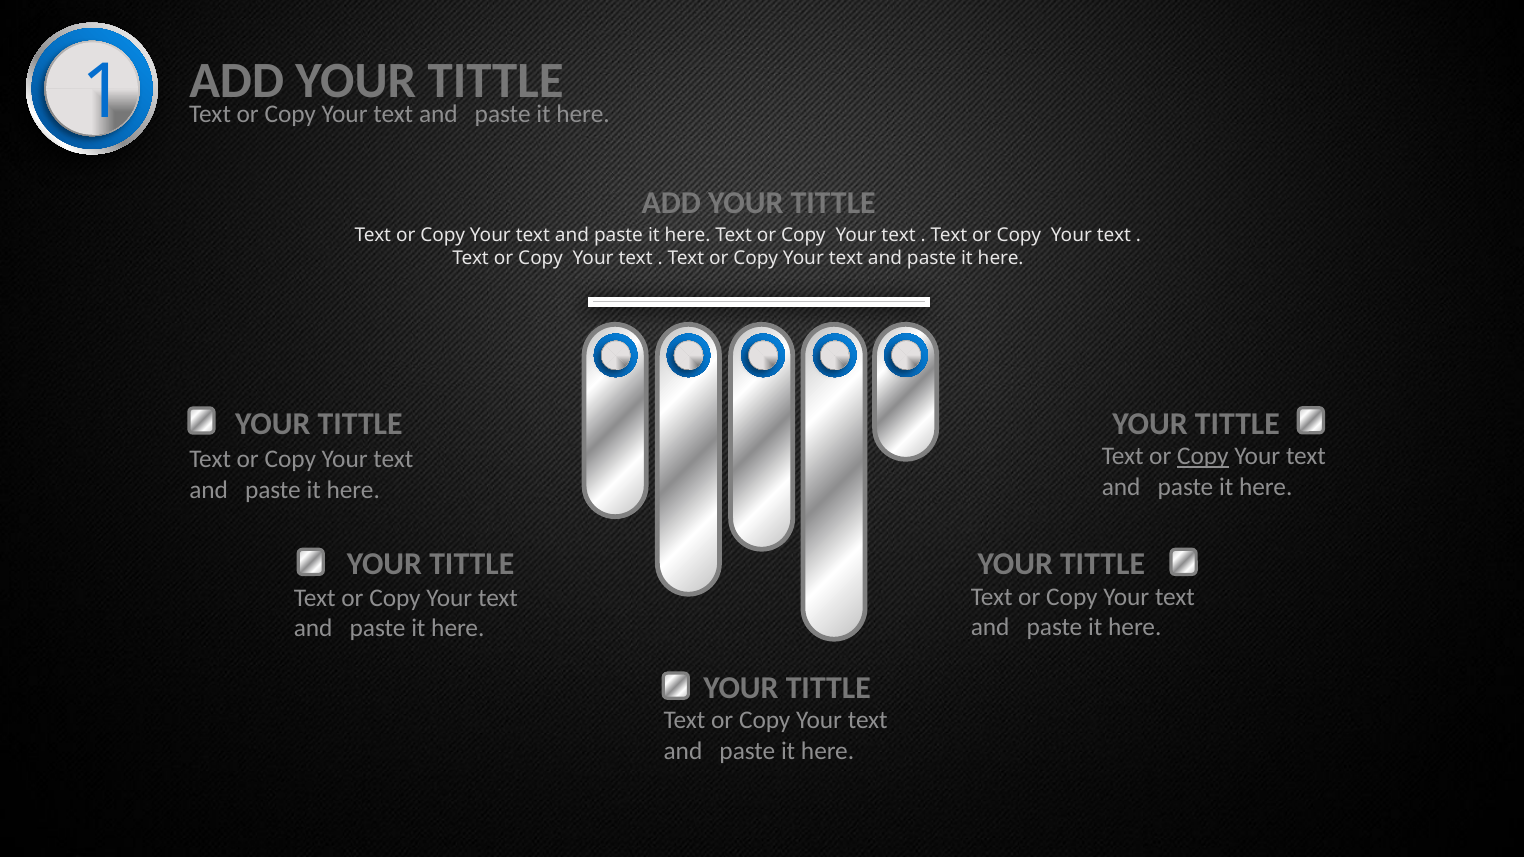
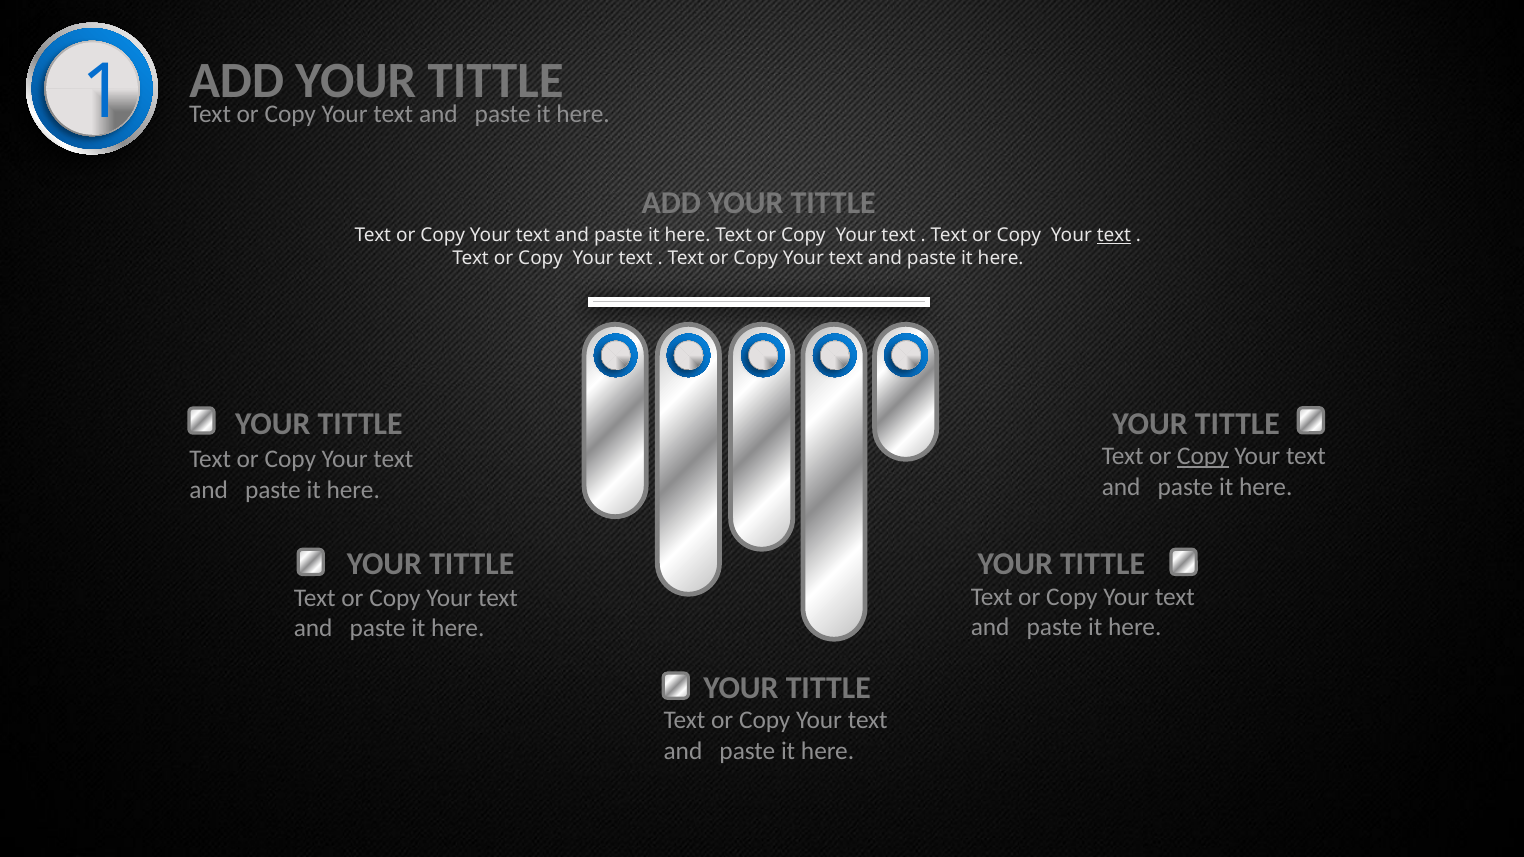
text underline: none -> present (1114, 235)
